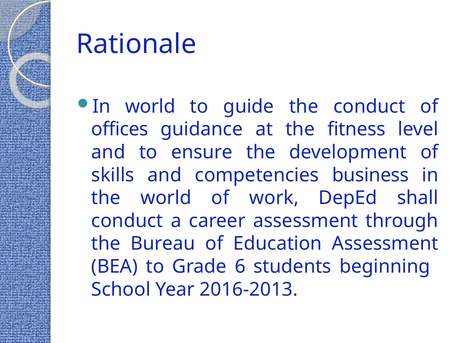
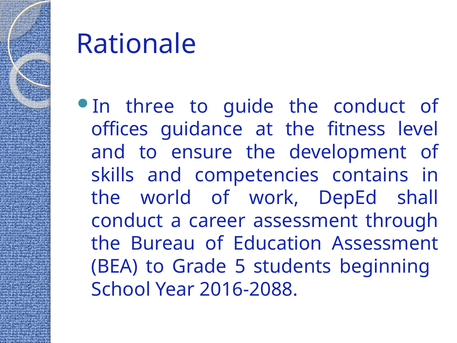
In world: world -> three (150, 106)
business: business -> contains (370, 175)
6: 6 -> 5 (240, 266)
2016-2013: 2016-2013 -> 2016-2088 (249, 289)
